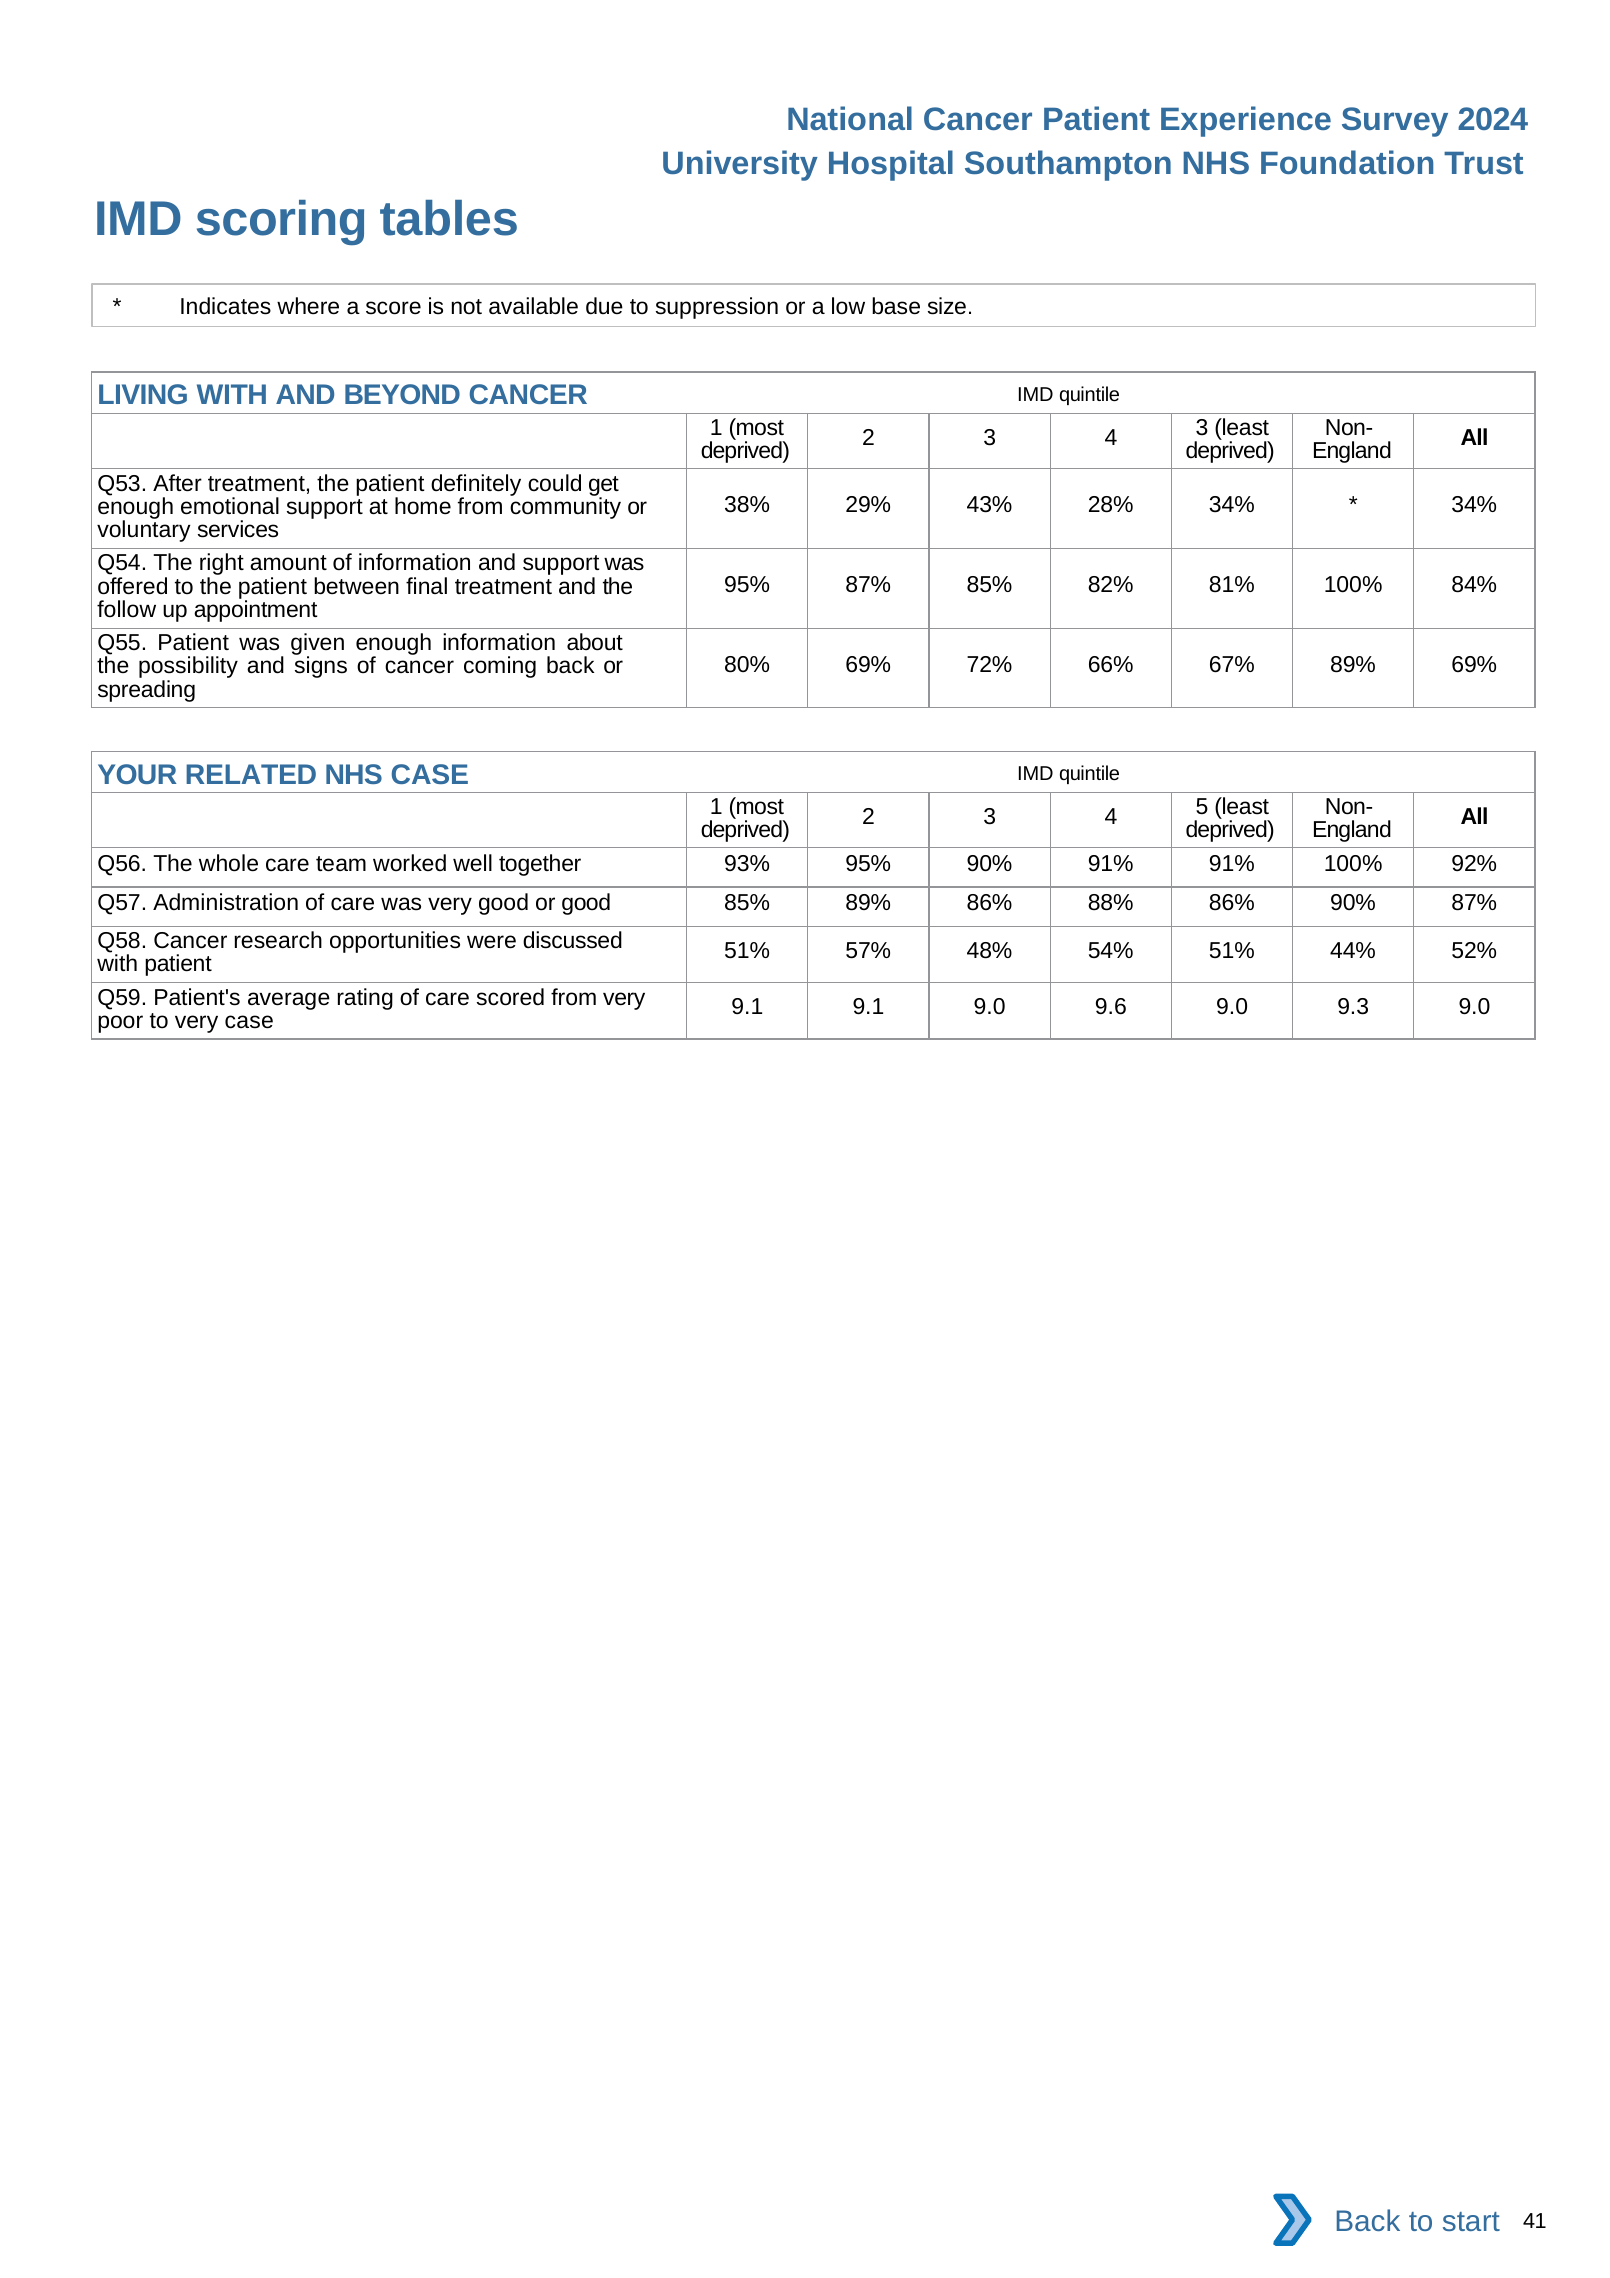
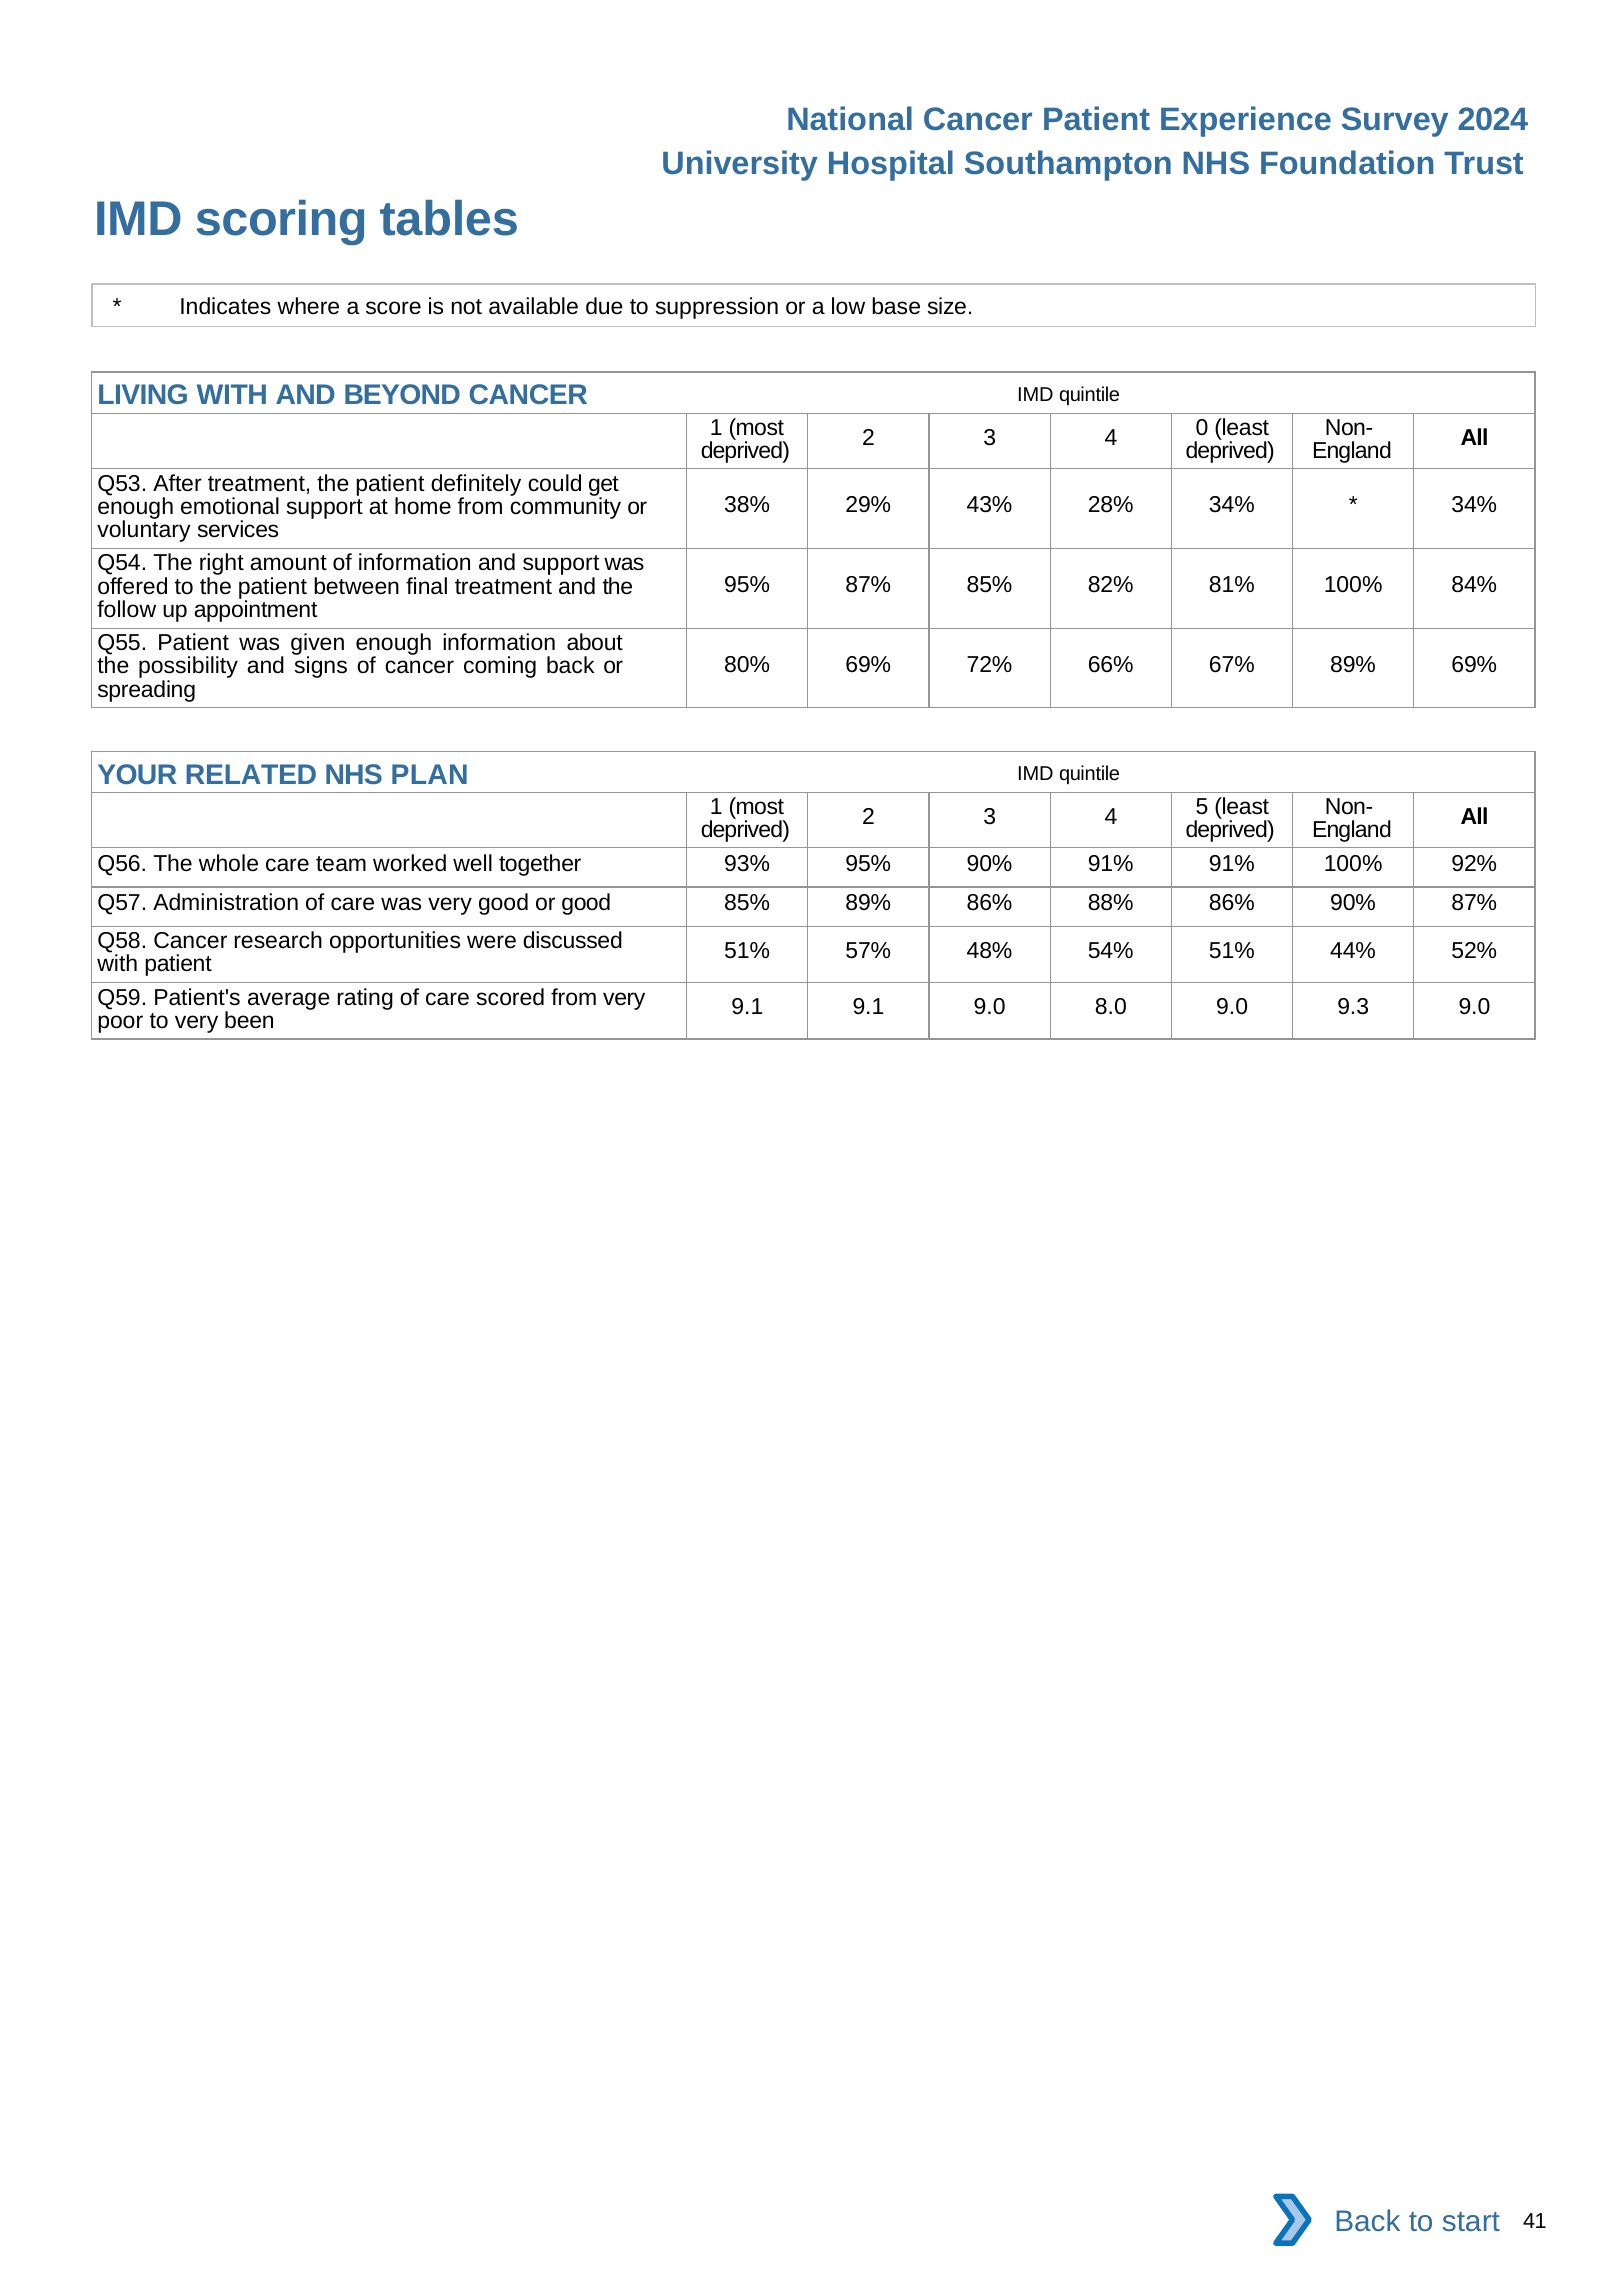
4 3: 3 -> 0 (1202, 428)
NHS CASE: CASE -> PLAN (430, 775)
9.6: 9.6 -> 8.0 (1111, 1007)
very case: case -> been (249, 1021)
